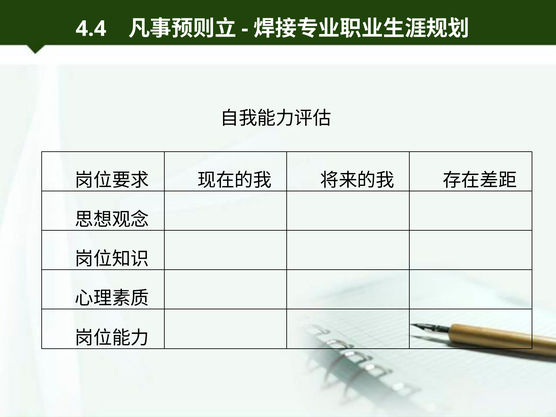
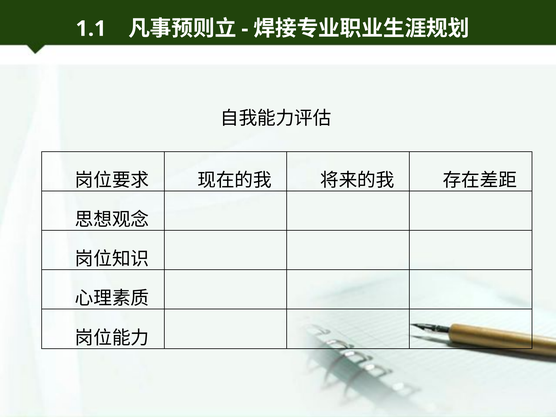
4.4: 4.4 -> 1.1 (91, 29)
